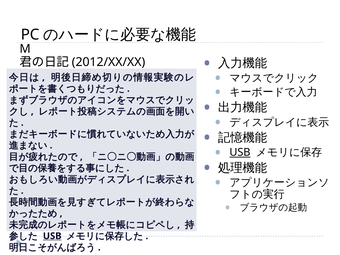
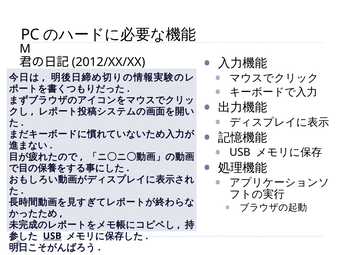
USB underline: present -> none (240, 152)
